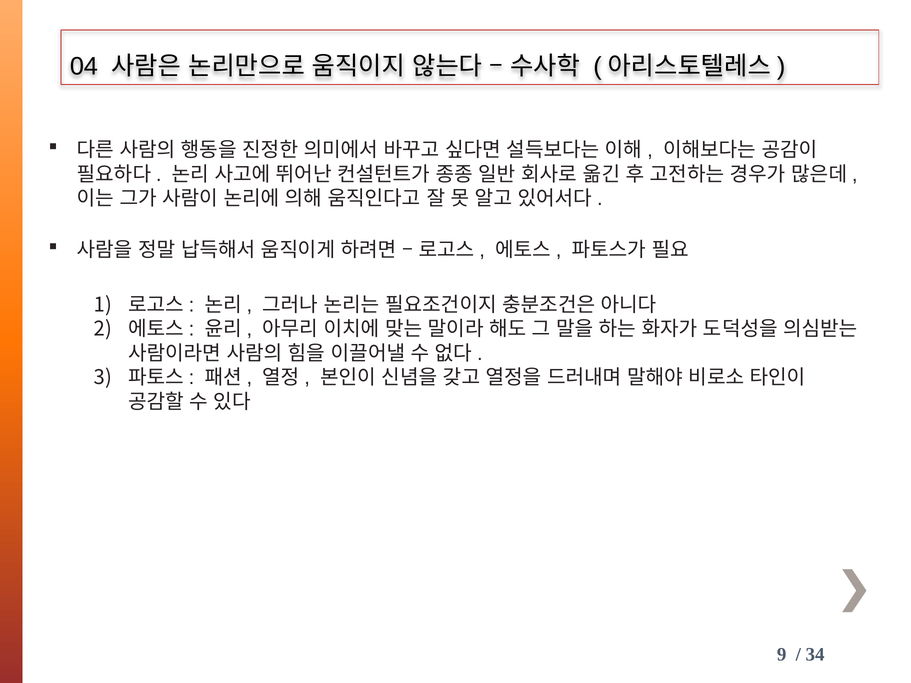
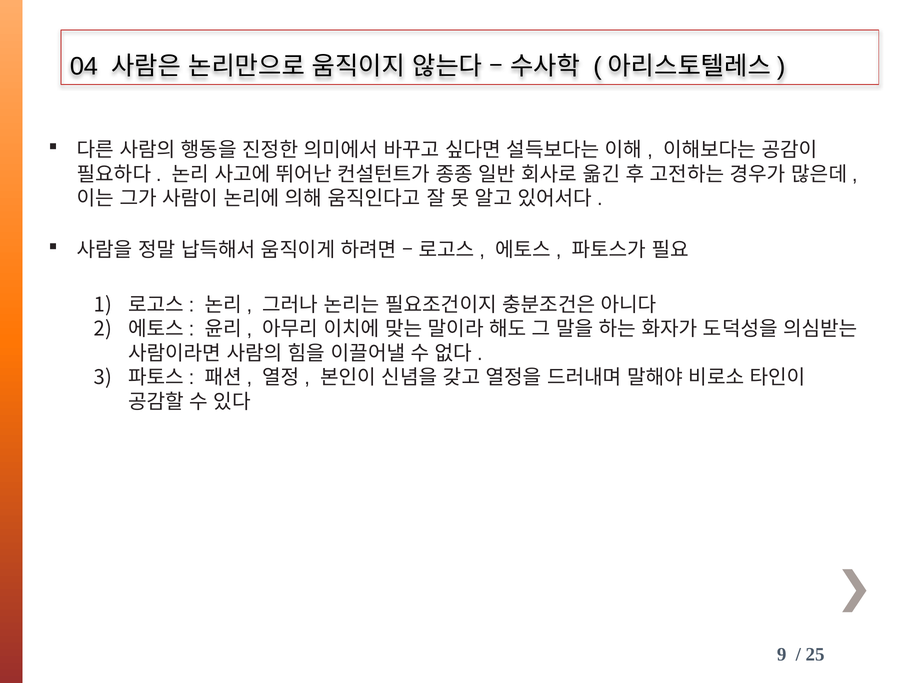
34: 34 -> 25 (815, 655)
